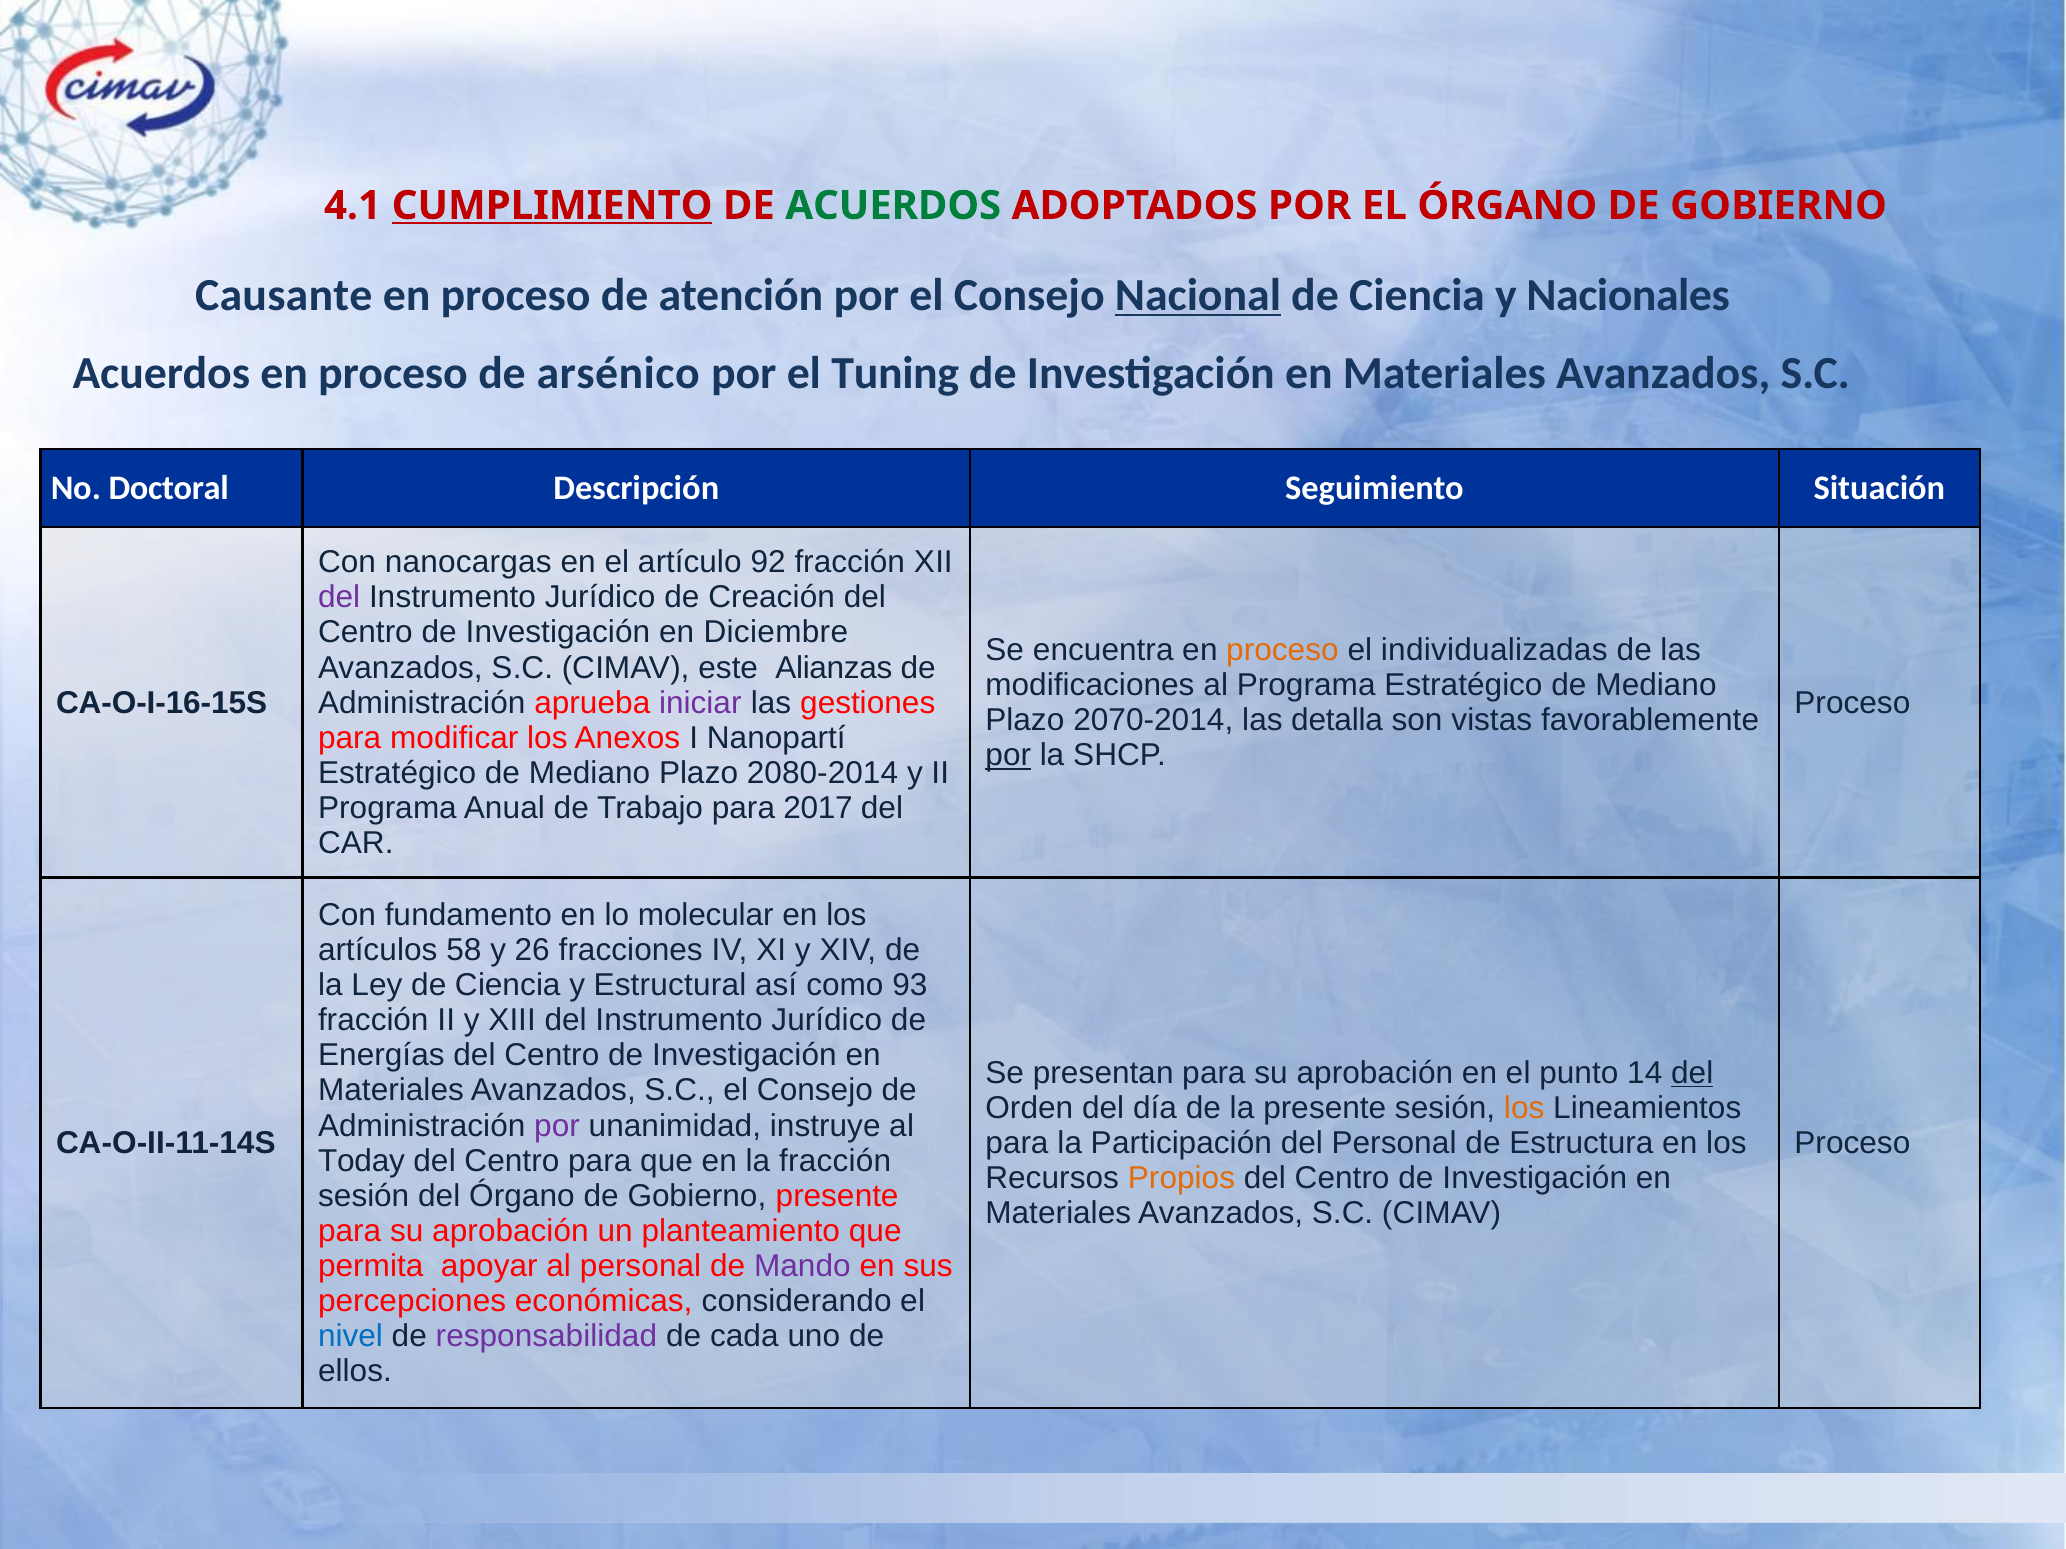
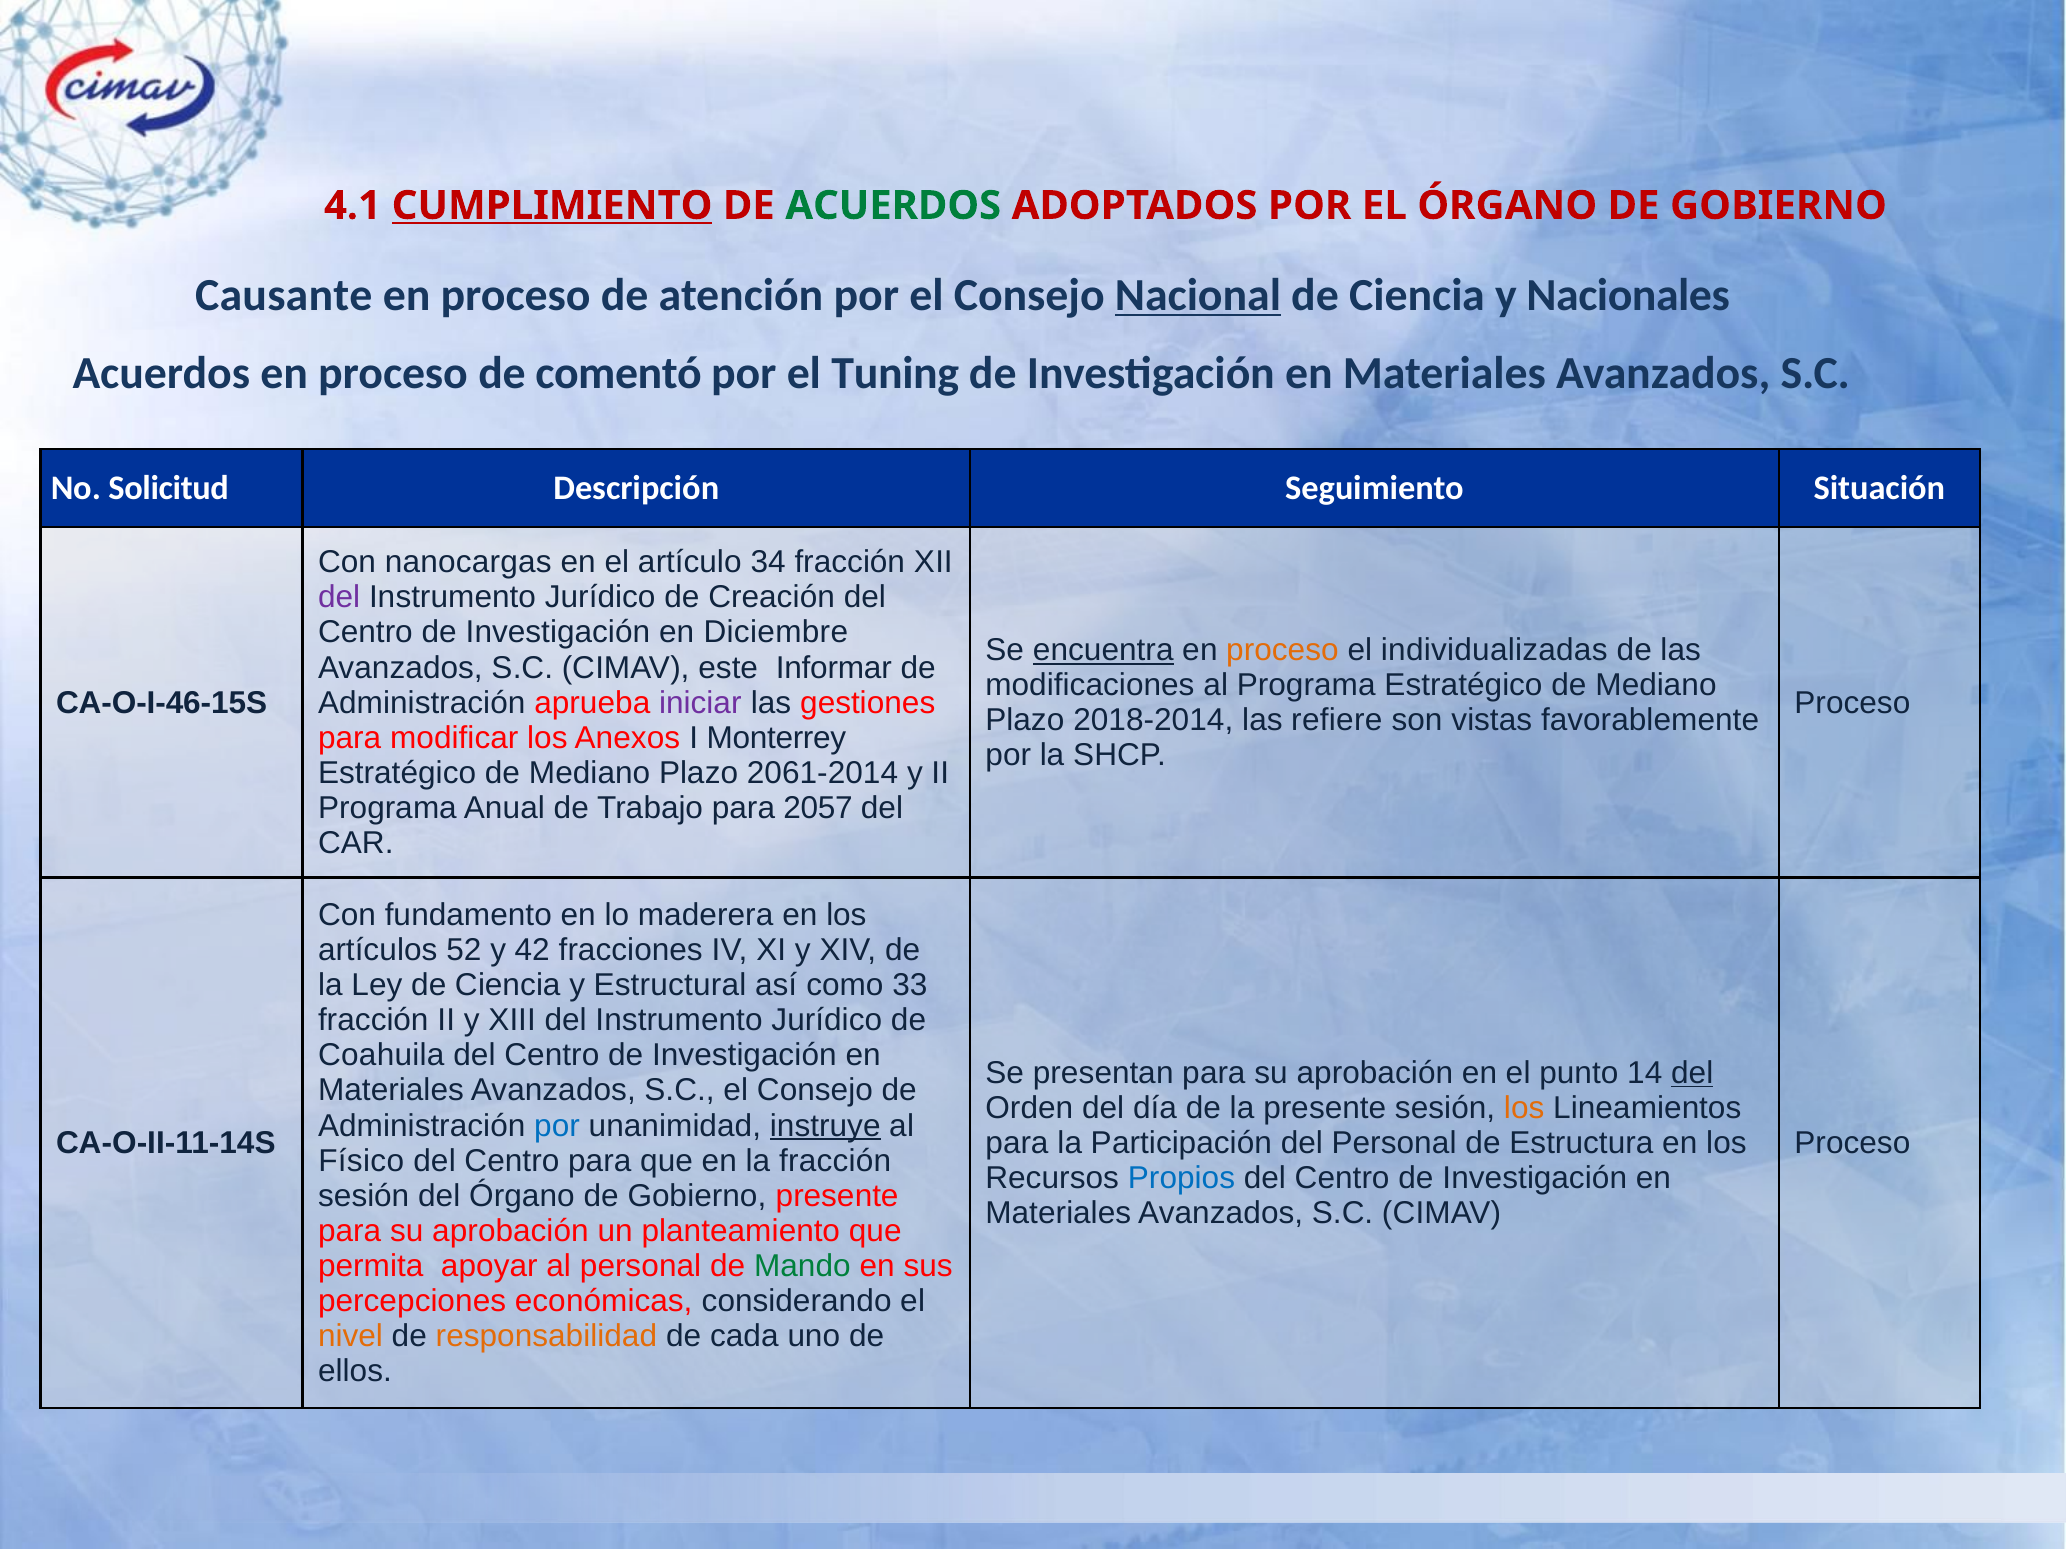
arsénico: arsénico -> comentó (619, 373)
Doctoral: Doctoral -> Solicitud (169, 489)
92: 92 -> 34 (768, 562)
encuentra underline: none -> present (1103, 650)
Alianzas: Alianzas -> Informar (834, 668)
CA-O-I-16-15S: CA-O-I-16-15S -> CA-O-I-46-15S (162, 703)
2070-2014: 2070-2014 -> 2018-2014 (1153, 721)
detalla: detalla -> refiere (1337, 721)
Nanopartí: Nanopartí -> Monterrey (776, 738)
por underline: present -> none (1008, 756)
2080-2014: 2080-2014 -> 2061-2014 (823, 773)
2017: 2017 -> 2057 (818, 808)
molecular: molecular -> maderera (706, 915)
58: 58 -> 52 (464, 950)
26: 26 -> 42 (532, 950)
93: 93 -> 33 (910, 985)
Energías: Energías -> Coahuila (381, 1056)
por colour: purple -> blue (557, 1126)
instruye underline: none -> present (825, 1126)
Today: Today -> Físico (361, 1161)
Propios colour: orange -> blue (1182, 1179)
Mando colour: purple -> green (802, 1267)
nivel colour: blue -> orange (351, 1337)
responsabilidad colour: purple -> orange (546, 1337)
